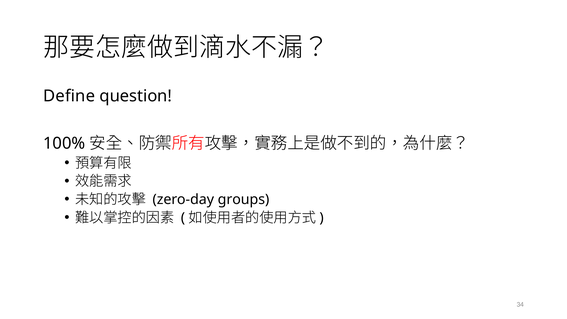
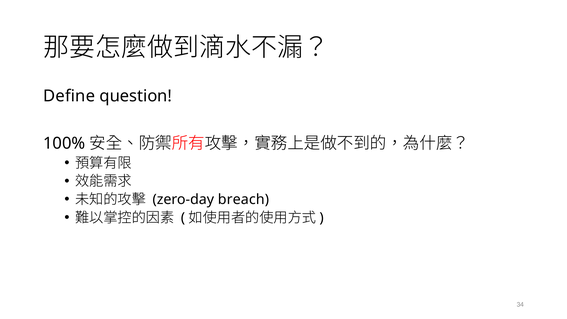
groups: groups -> breach (243, 199)
